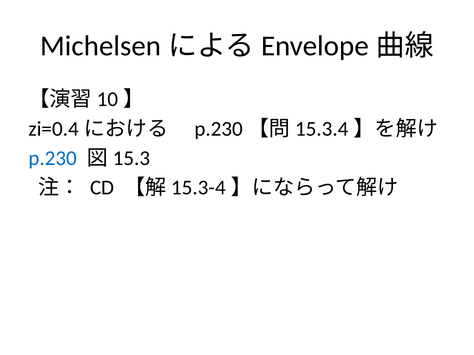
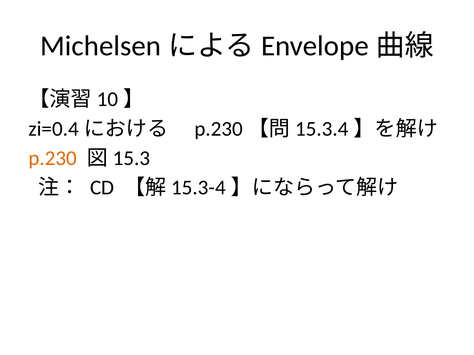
p.230 colour: blue -> orange (53, 158)
